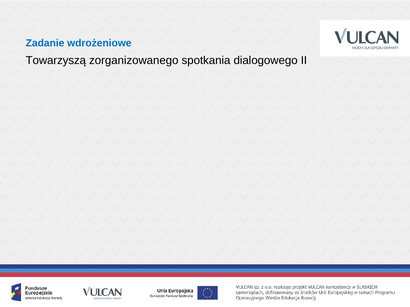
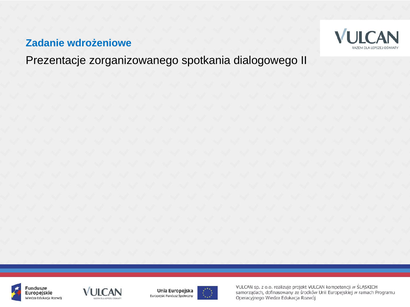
Towarzyszą: Towarzyszą -> Prezentacje (56, 61)
